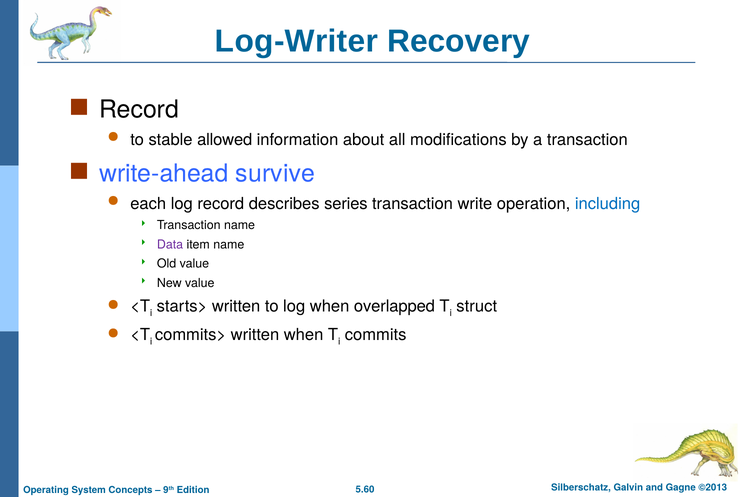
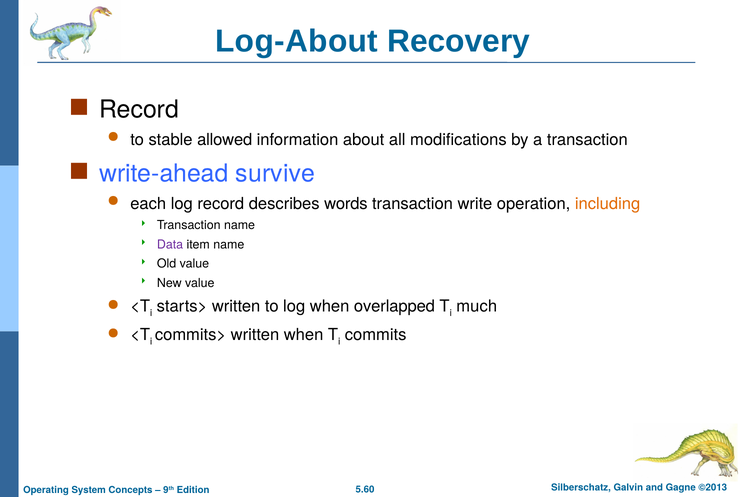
Log-Writer: Log-Writer -> Log-About (297, 41)
series: series -> words (346, 204)
including colour: blue -> orange (608, 204)
struct: struct -> much (477, 306)
